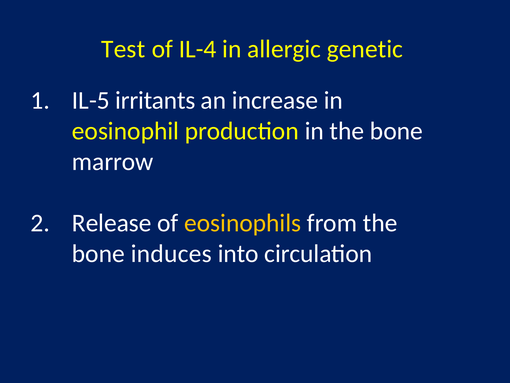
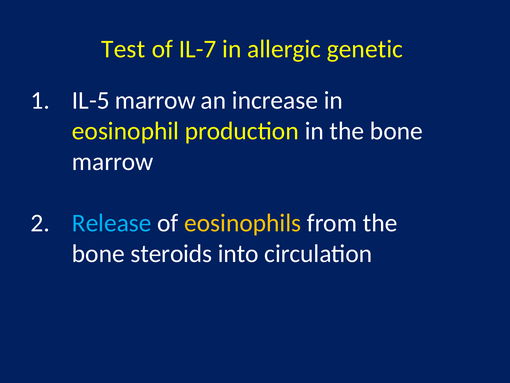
IL-4: IL-4 -> IL-7 (198, 49)
IL-5 irritants: irritants -> marrow (155, 100)
Release colour: white -> light blue (112, 223)
induces: induces -> steroids (171, 253)
